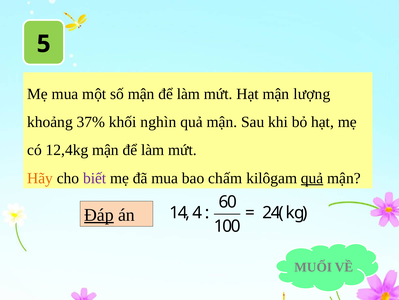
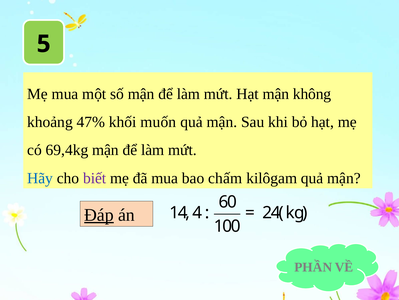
lượng: lượng -> không (312, 94)
37%: 37% -> 47% (91, 122)
nghìn: nghìn -> muốn (158, 122)
12,4kg: 12,4kg -> 69,4kg (67, 150)
Hãy colour: orange -> blue (40, 178)
quả underline: present -> none (312, 178)
MUỐI: MUỐI -> PHẦN (313, 267)
